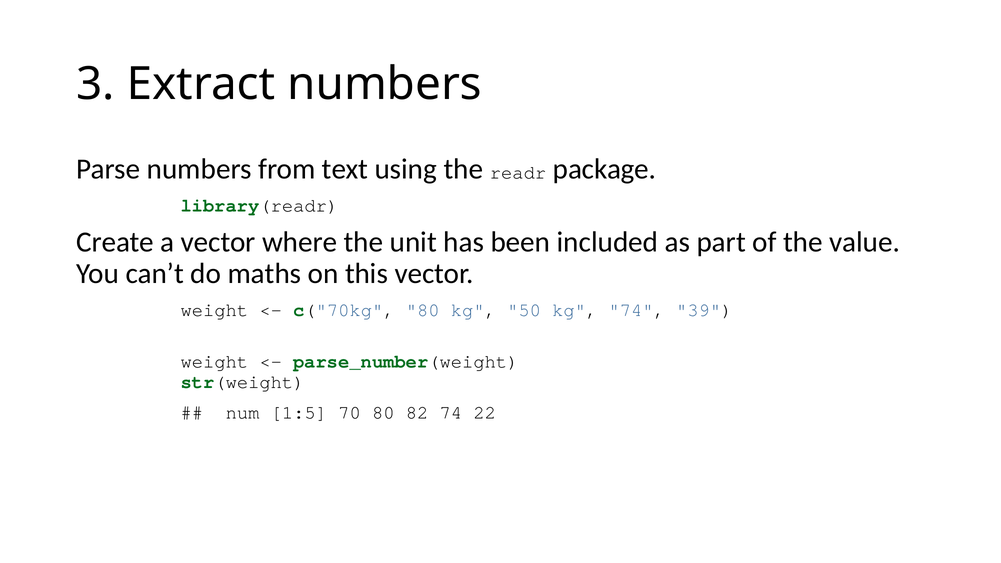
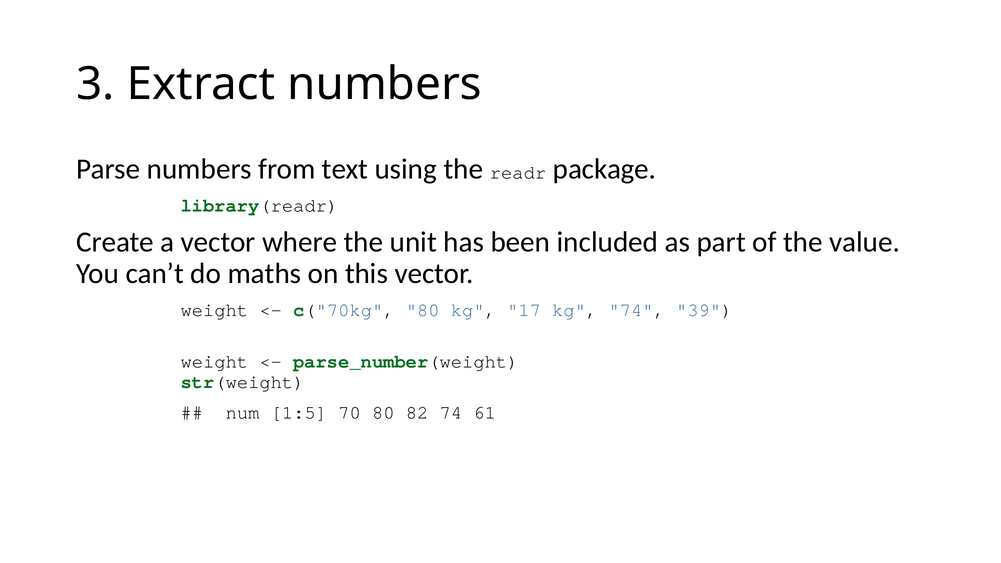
50: 50 -> 17 (524, 310)
22: 22 -> 61 (485, 413)
